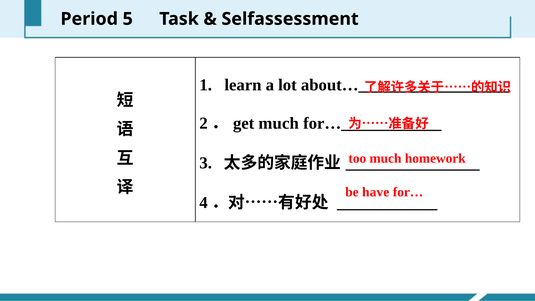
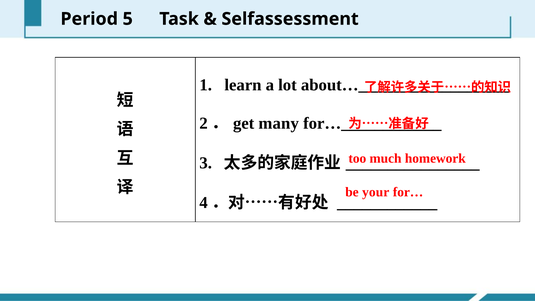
much: much -> many (279, 123)
have: have -> your (376, 192)
